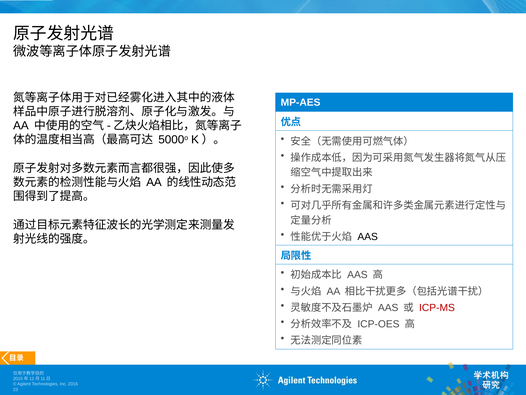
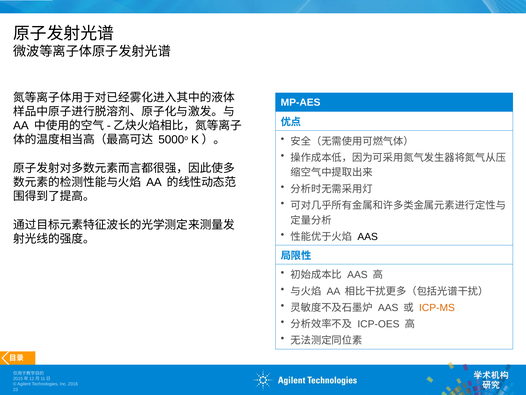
ICP-MS colour: red -> orange (437, 307)
